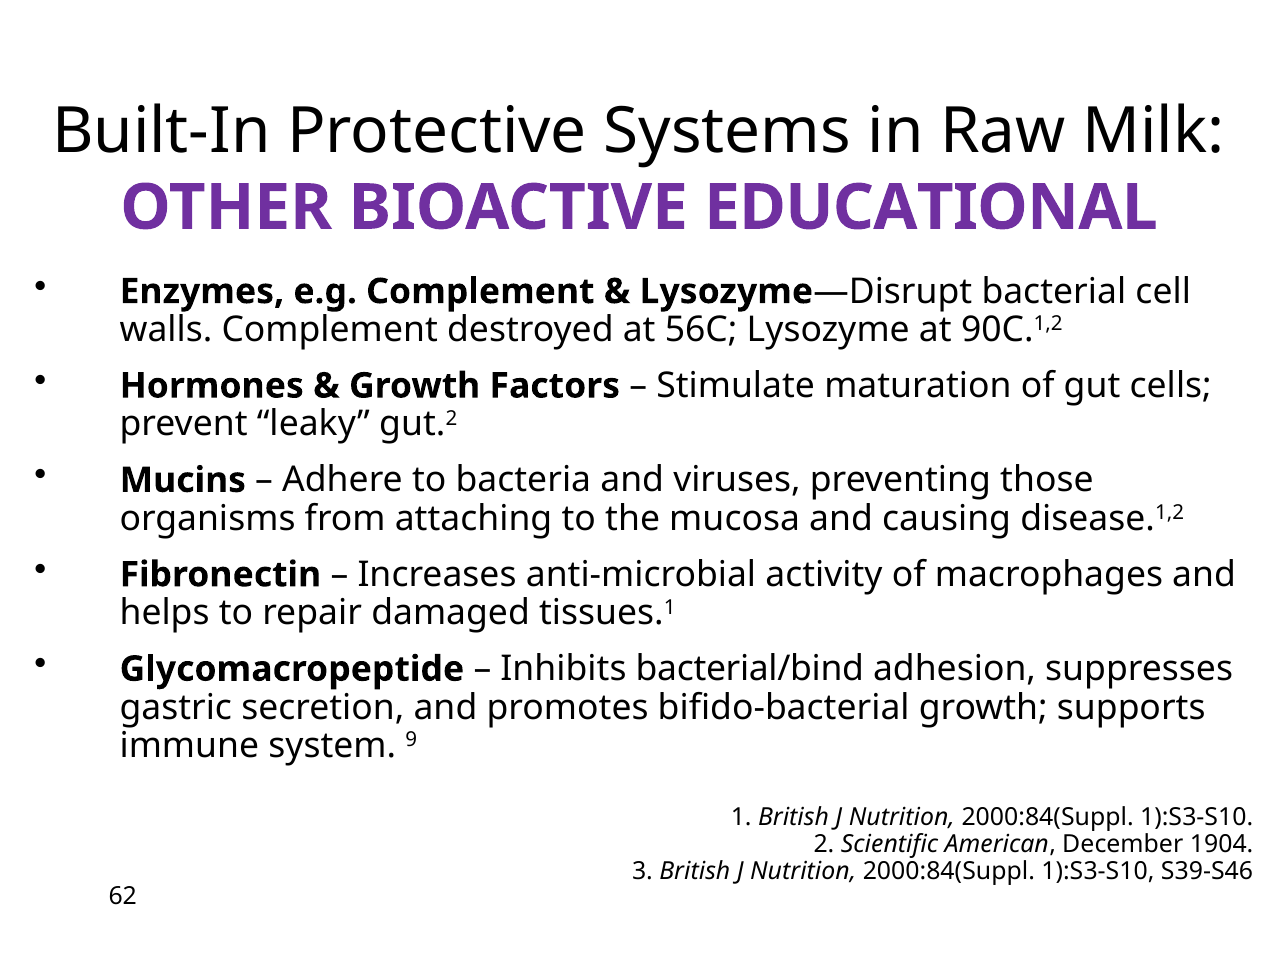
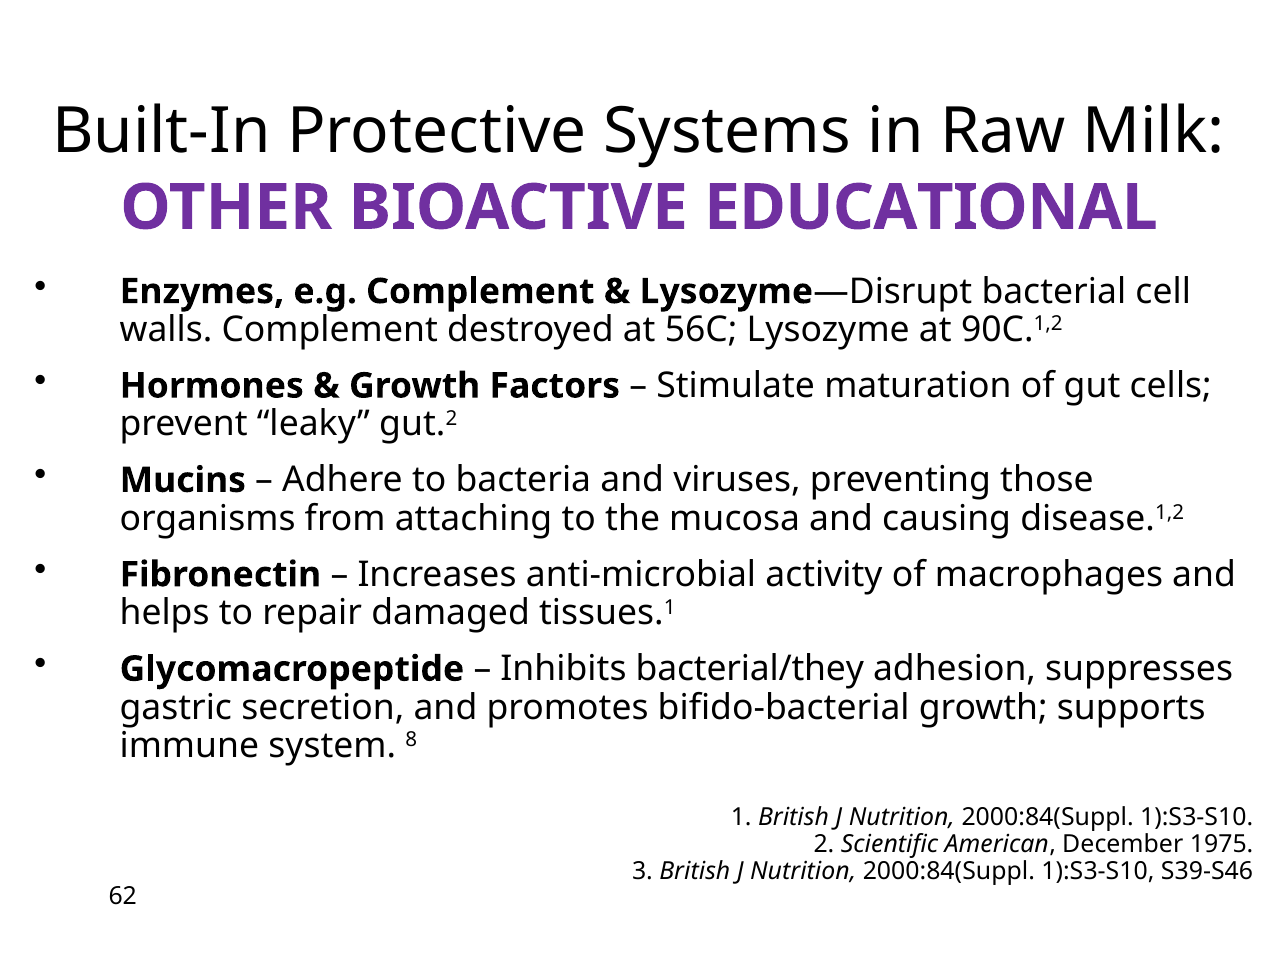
bacterial/bind: bacterial/bind -> bacterial/they (750, 669)
9: 9 -> 8 (411, 740)
1904: 1904 -> 1975 (1222, 844)
